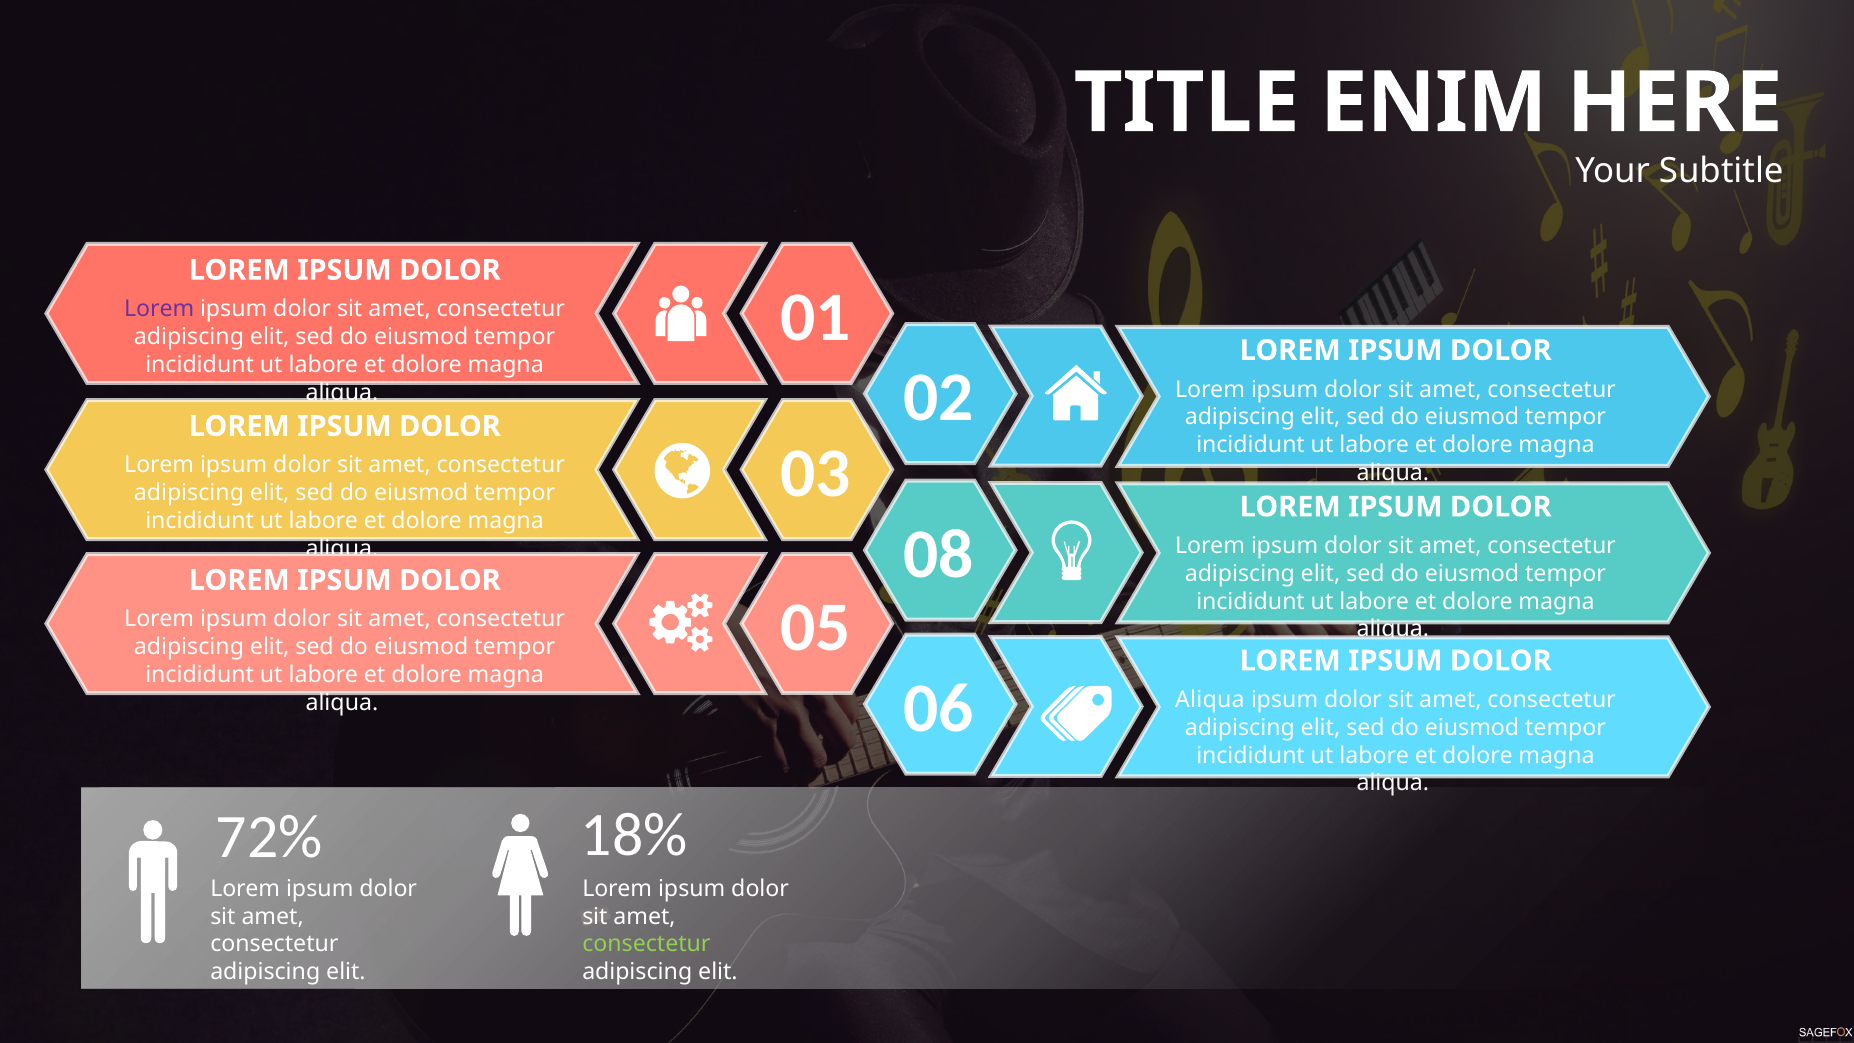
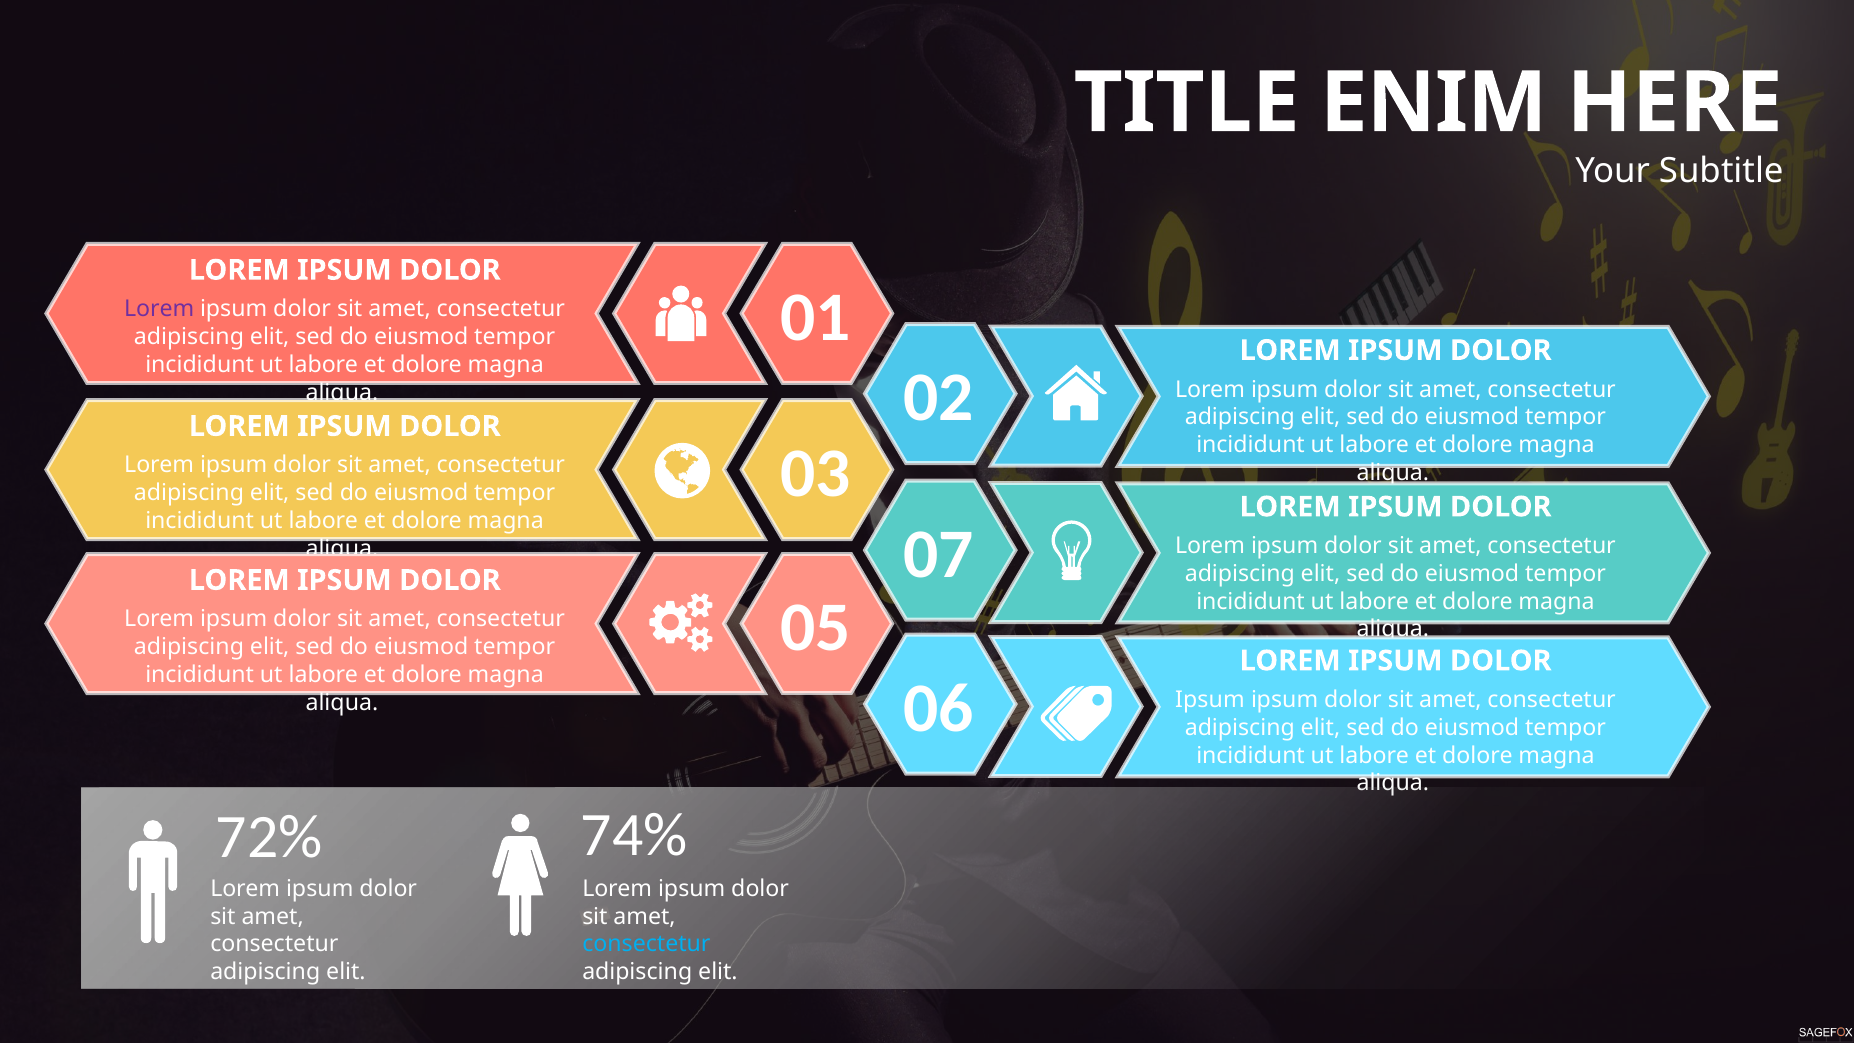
08: 08 -> 07 (939, 554)
Aliqua: Aliqua -> Ipsum (1210, 700)
18%: 18% -> 74% (634, 835)
consectetur colour: light green -> light blue (646, 944)
